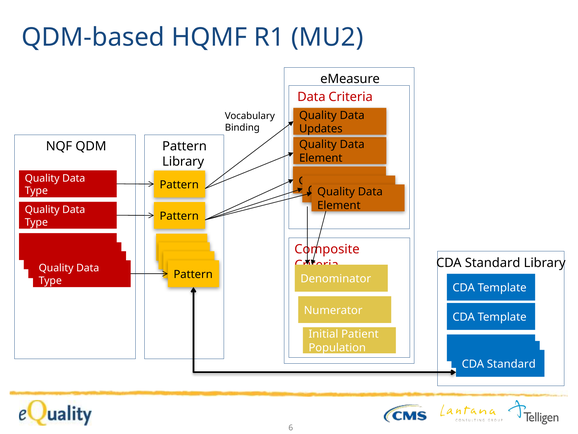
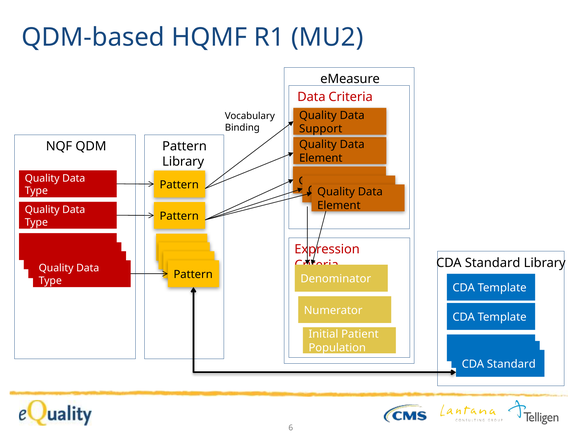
Updates: Updates -> Support (321, 129)
Composite: Composite -> Expression (327, 249)
